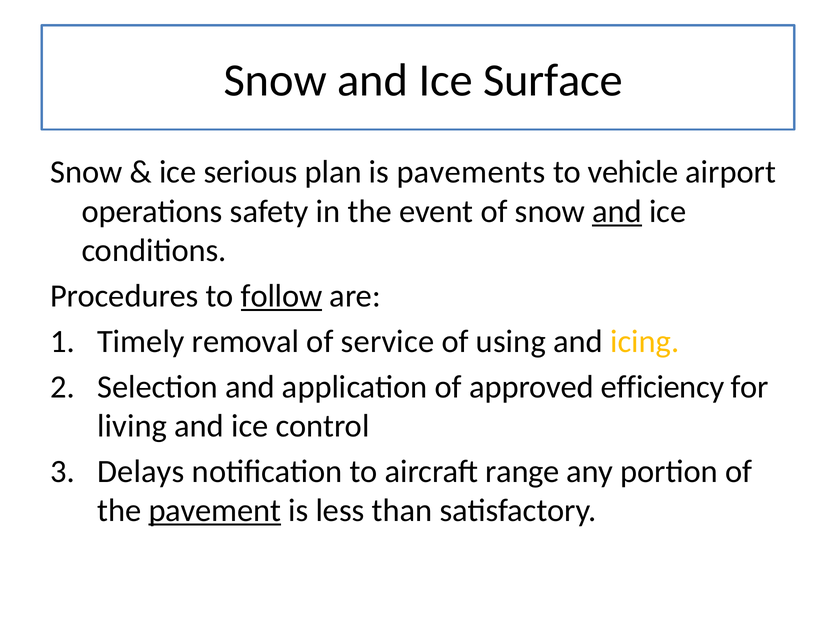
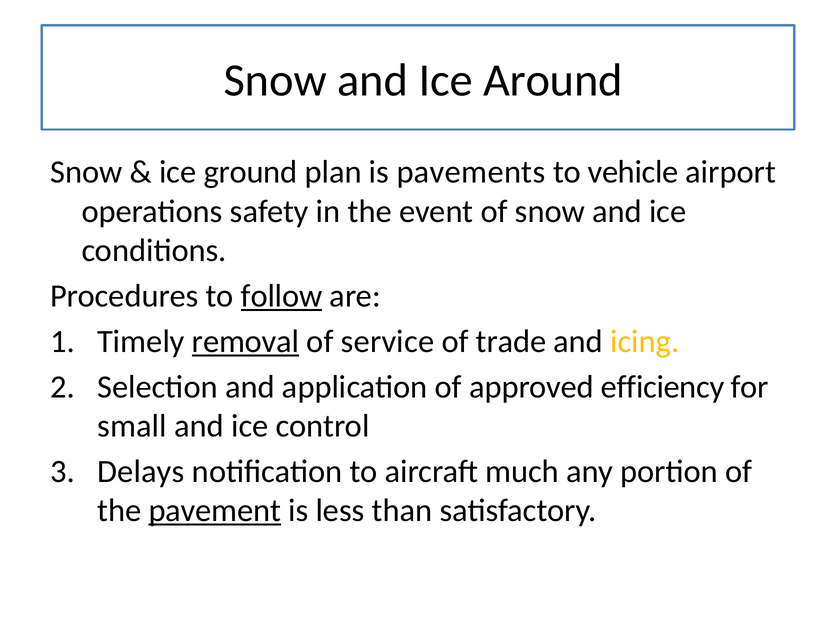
Surface: Surface -> Around (553, 81)
serious: serious -> ground (251, 172)
and underline: present -> none (617, 211)
removal underline: none -> present (246, 341)
using: using -> trade (511, 341)
living: living -> small (132, 426)
range: range -> much (522, 472)
